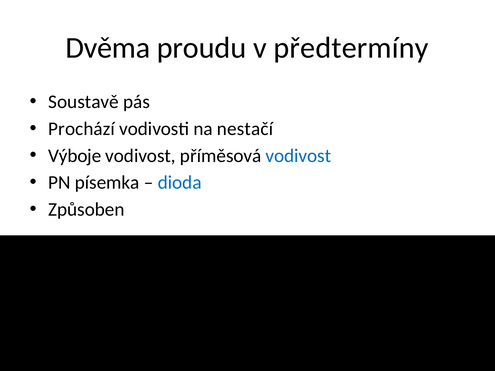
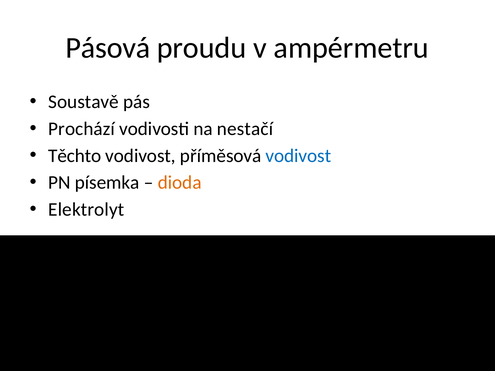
Dvěma: Dvěma -> Pásová (108, 48)
předtermíny: předtermíny -> ampérmetru (351, 48)
Výboje: Výboje -> Těchto (75, 156)
dioda colour: blue -> orange (180, 183)
Způsoben: Způsoben -> Elektrolyt (86, 210)
